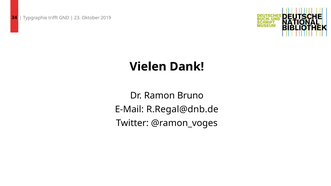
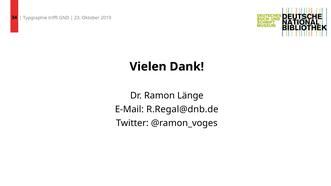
Bruno: Bruno -> Länge (190, 96)
